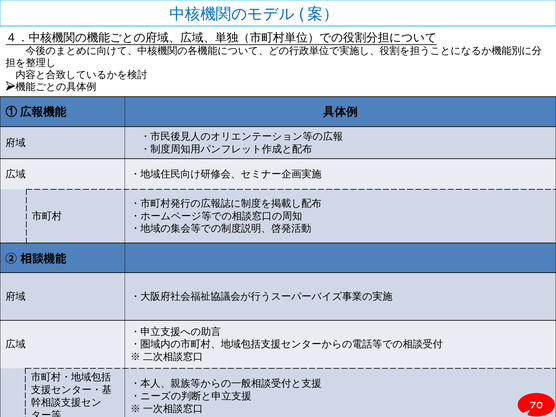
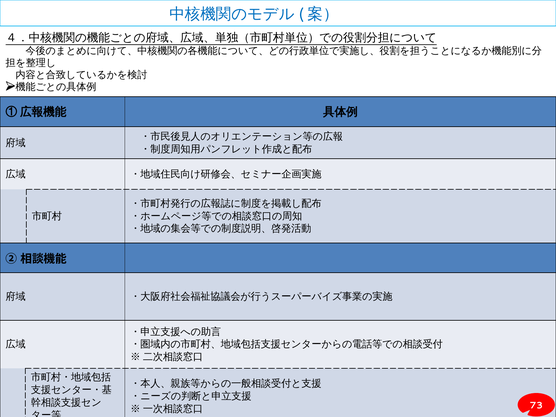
70: 70 -> 73 (536, 405)
